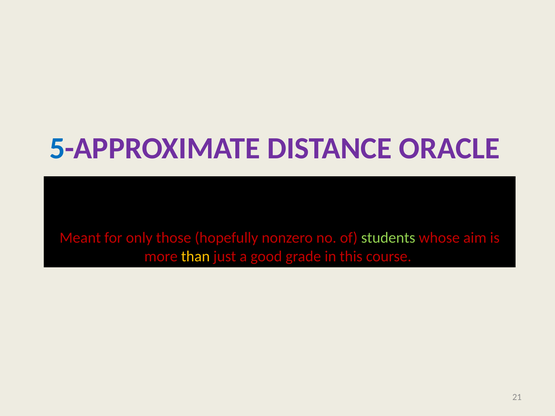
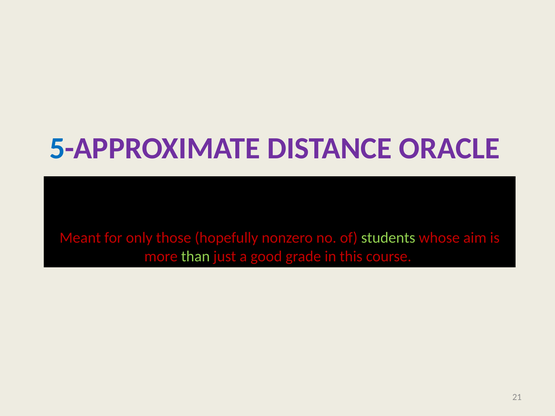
than colour: yellow -> light green (195, 257)
